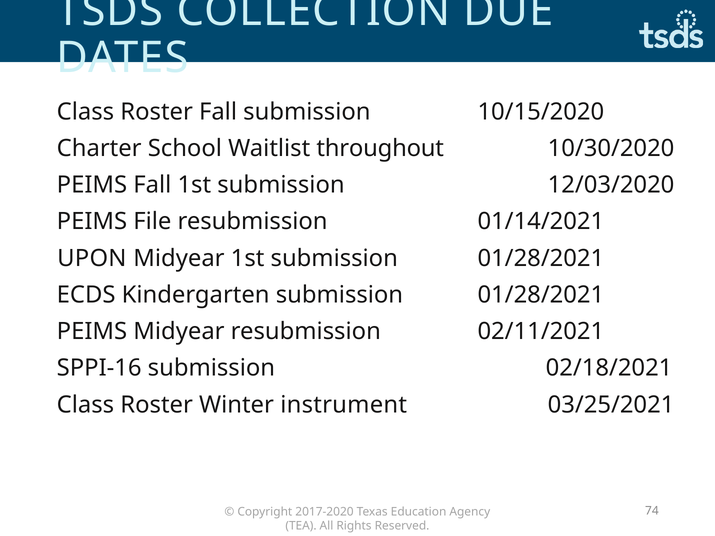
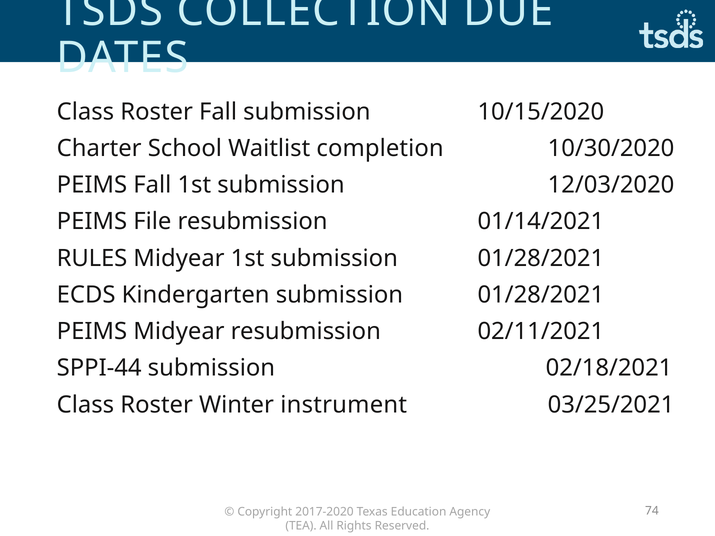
throughout: throughout -> completion (380, 148)
UPON: UPON -> RULES (92, 258)
SPPI-16: SPPI-16 -> SPPI-44 (99, 368)
